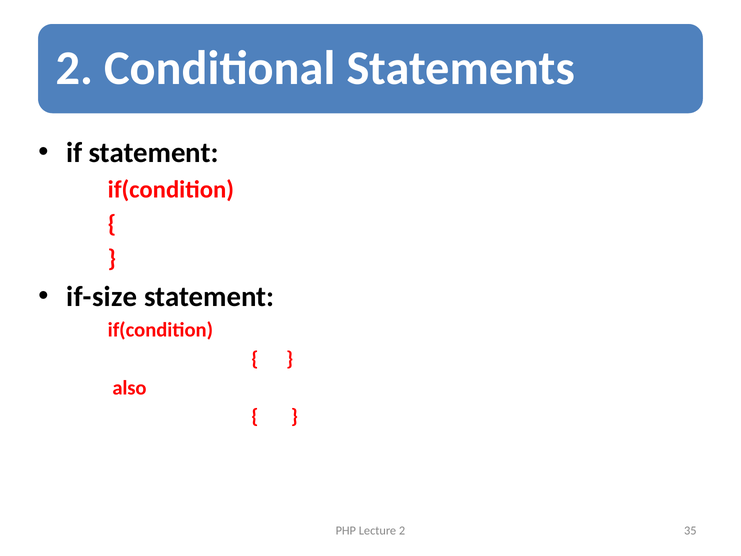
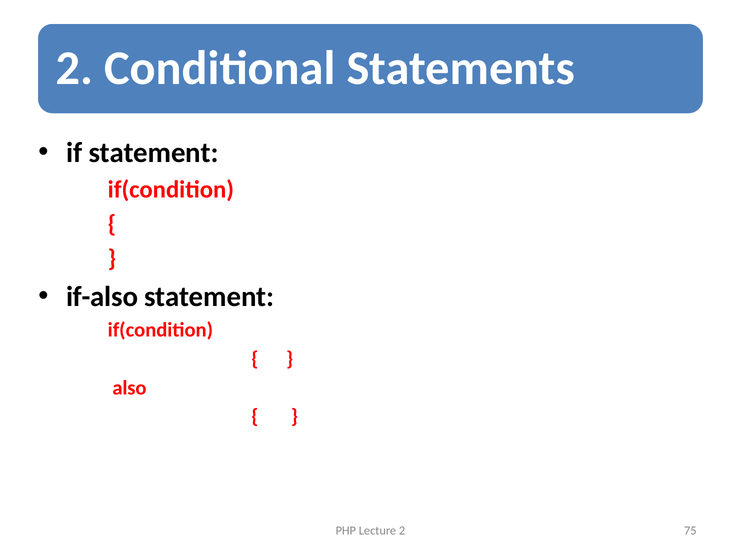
if-size: if-size -> if-also (102, 297)
35: 35 -> 75 (690, 531)
